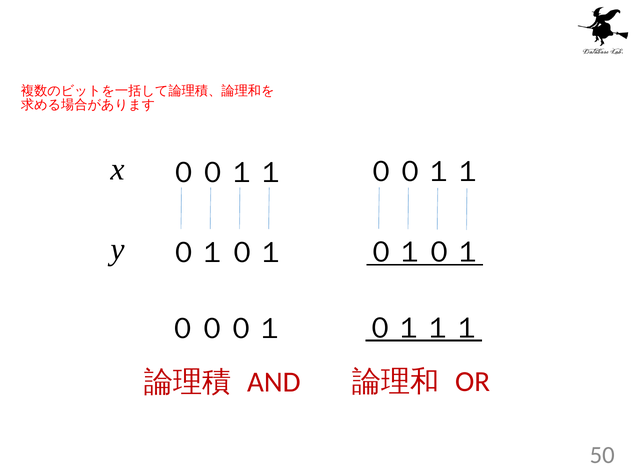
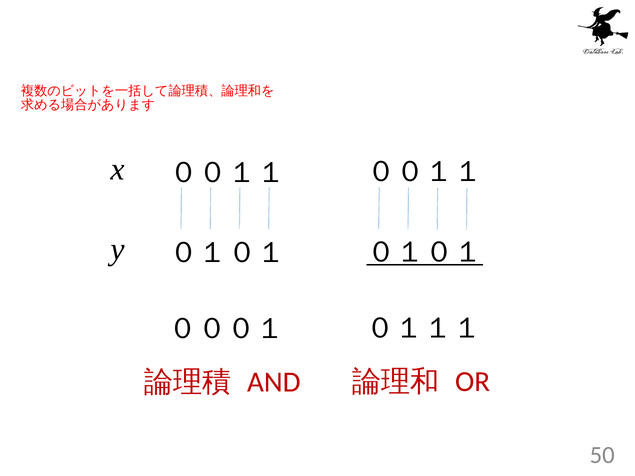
０１１１ underline: present -> none (424, 328)
